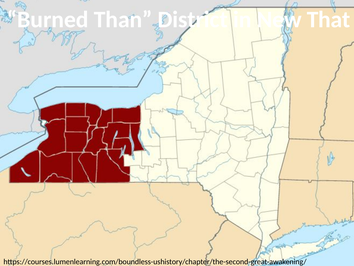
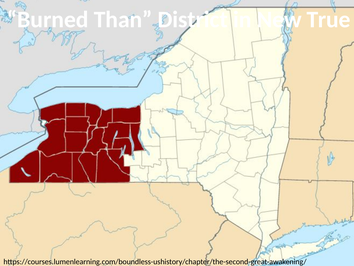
That: That -> True (328, 20)
